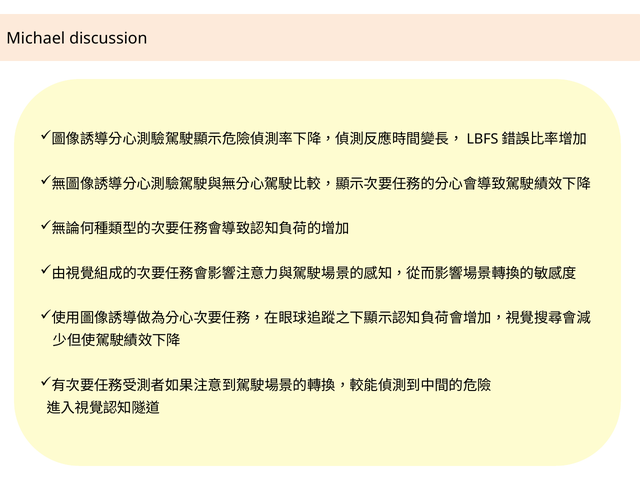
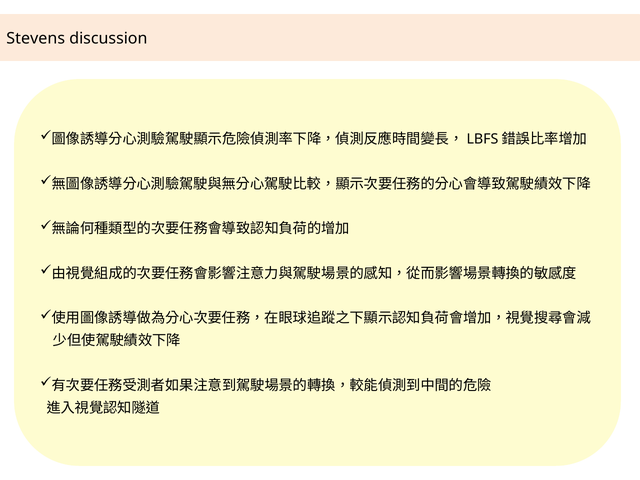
Michael: Michael -> Stevens (36, 39)
